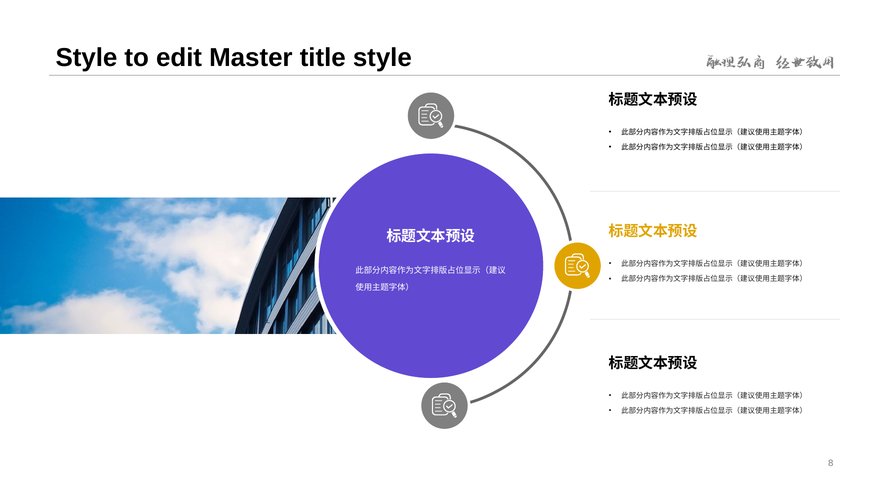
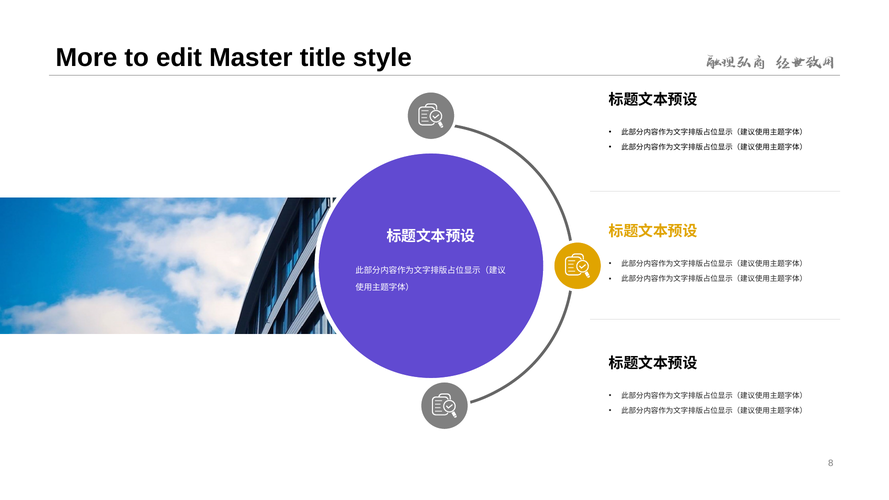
Style: Style -> More (86, 57)
